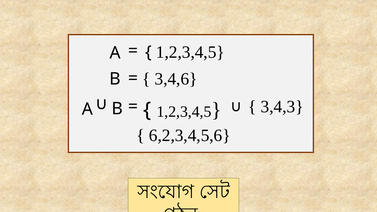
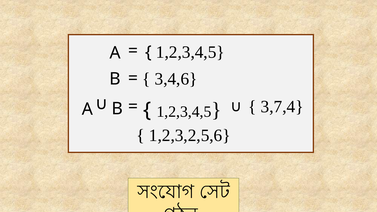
3,4,3: 3,4,3 -> 3,7,4 (282, 107)
6,2,3,4,5,6: 6,2,3,4,5,6 -> 1,2,3,2,5,6 (190, 135)
